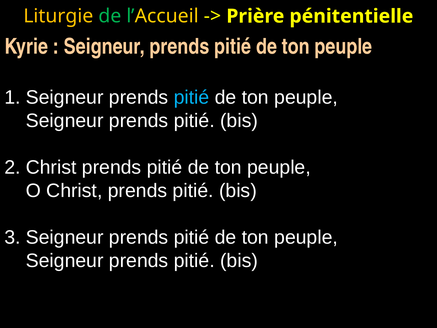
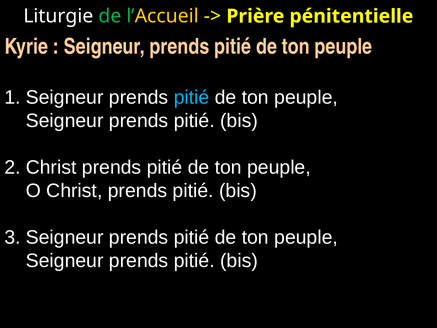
Liturgie colour: yellow -> white (58, 16)
